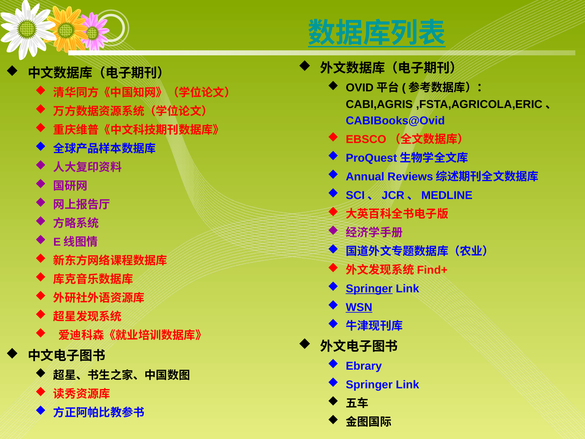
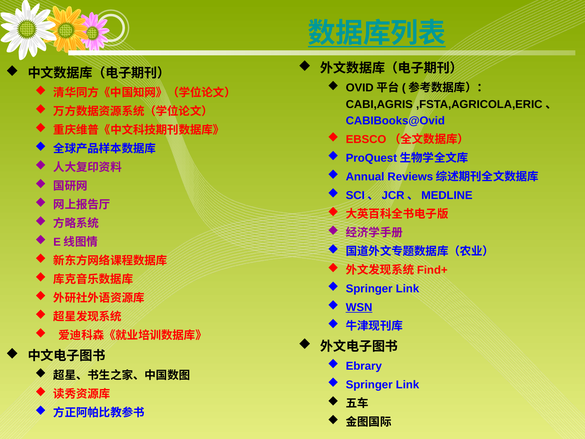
Springer underline: present -> none (369, 288)
